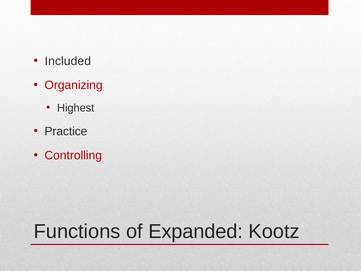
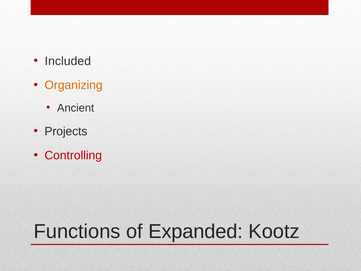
Organizing colour: red -> orange (74, 85)
Highest: Highest -> Ancient (76, 108)
Practice: Practice -> Projects (66, 131)
